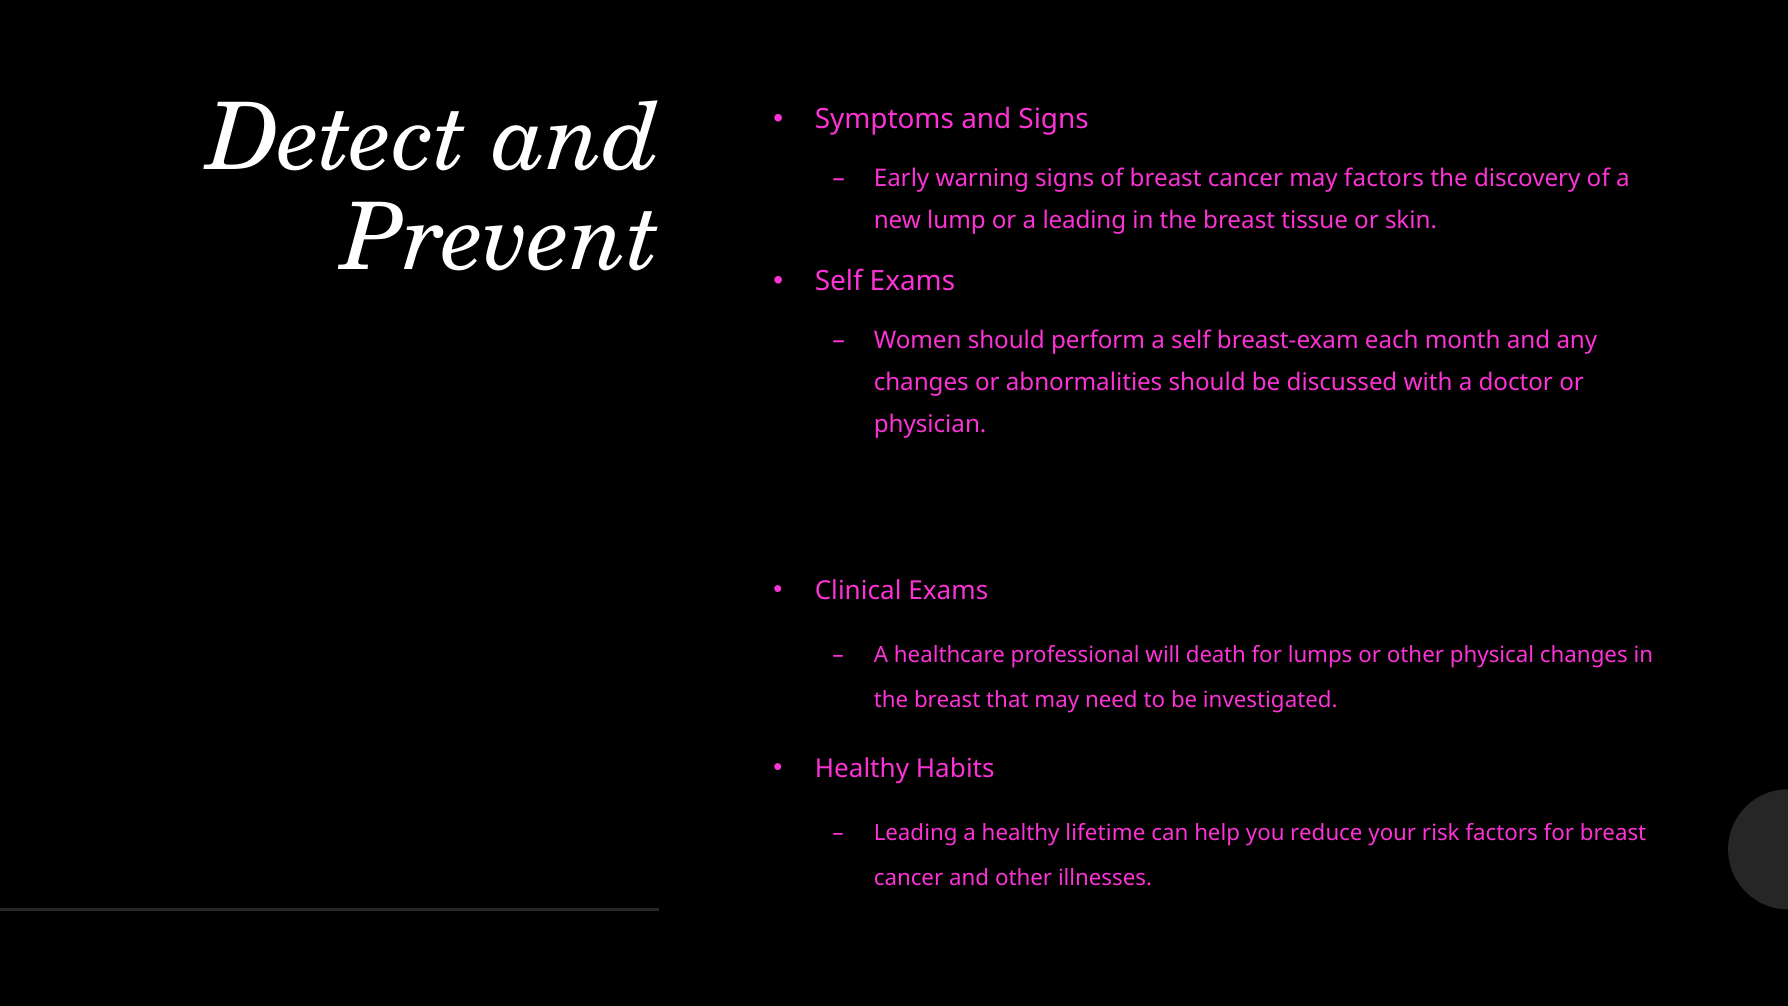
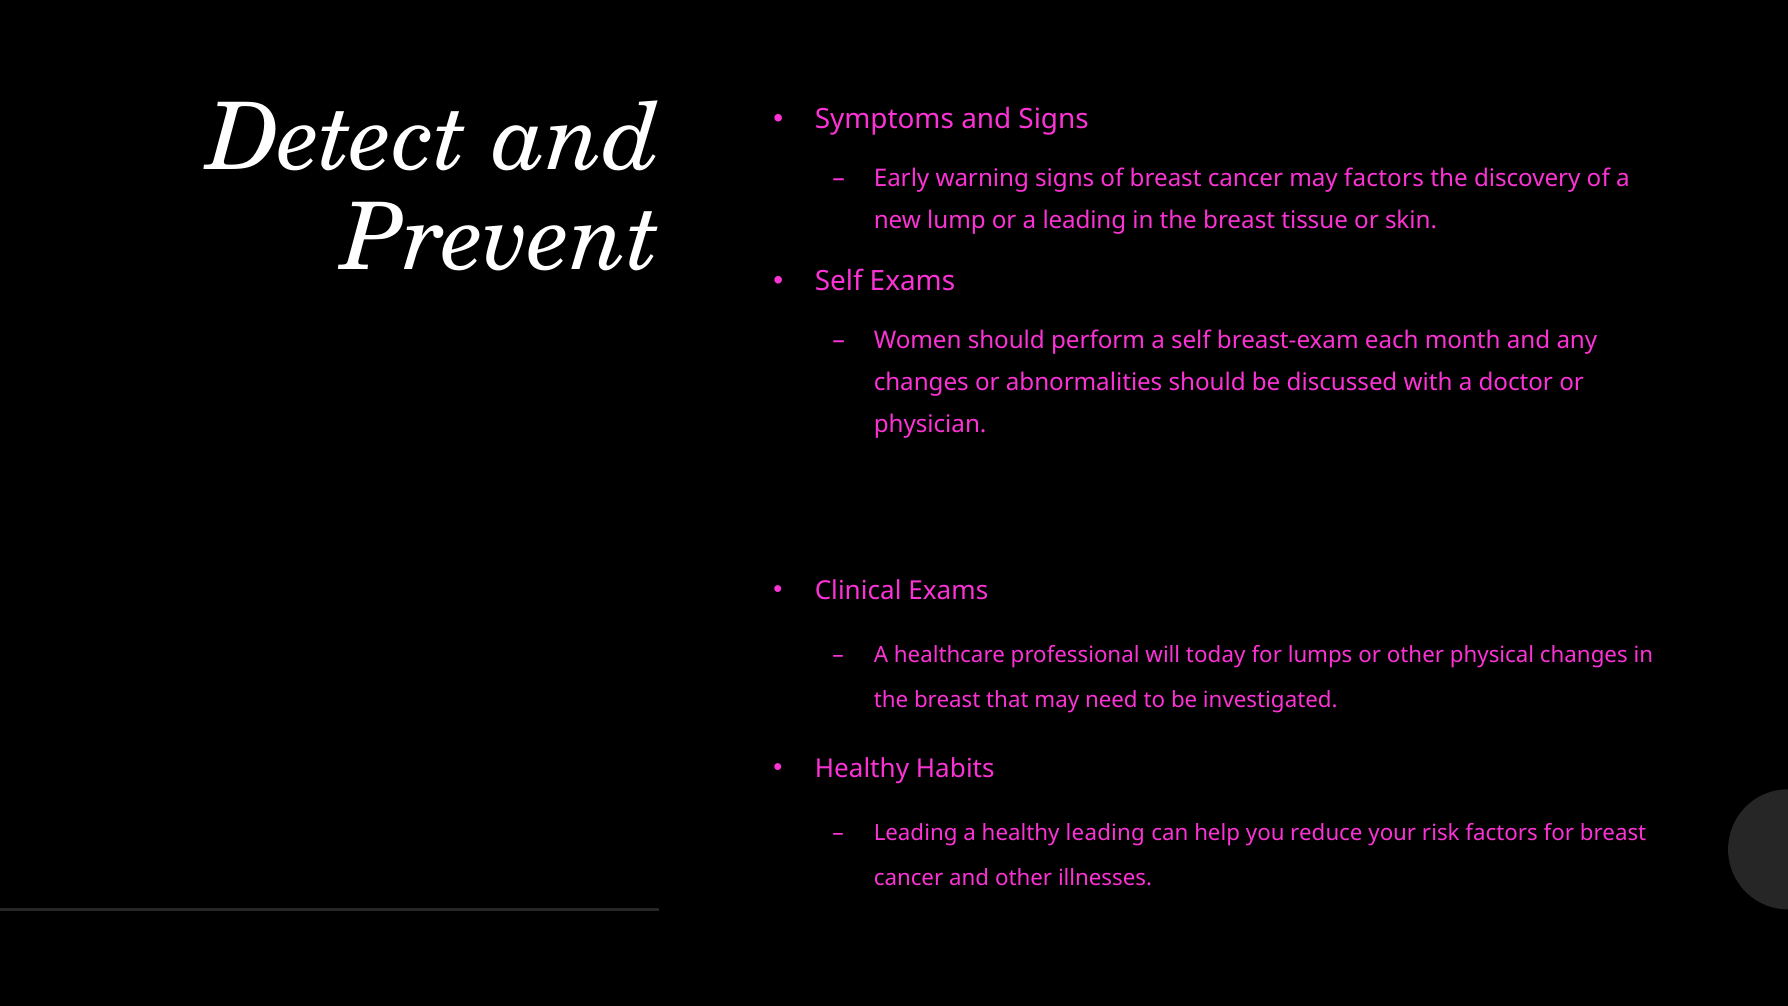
death: death -> today (1216, 655)
healthy lifetime: lifetime -> leading (1105, 833)
